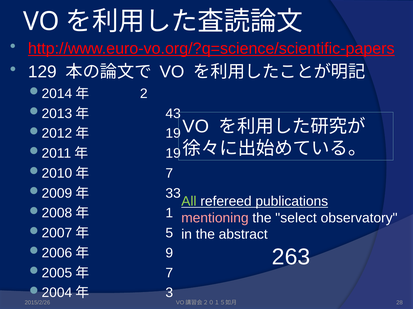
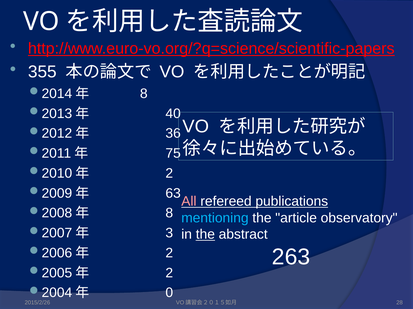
129: 129 -> 355 (42, 72)
2: 2 -> 8 (144, 94)
43: 43 -> 40 (173, 114)
19: 19 -> 36 (173, 134)
19: 19 -> 75 (173, 154)
7: 7 -> 2 (169, 174)
33: 33 -> 63 (173, 194)
All colour: light green -> pink (189, 202)
1: 1 -> 8 (169, 214)
mentioning colour: pink -> light blue (215, 218)
select: select -> article (296, 218)
5: 5 -> 3 (169, 234)
the underline: none -> present (205, 235)
9: 9 -> 2 (169, 254)
7: 7 -> 2 (169, 274)
3: 3 -> 0 (169, 293)
